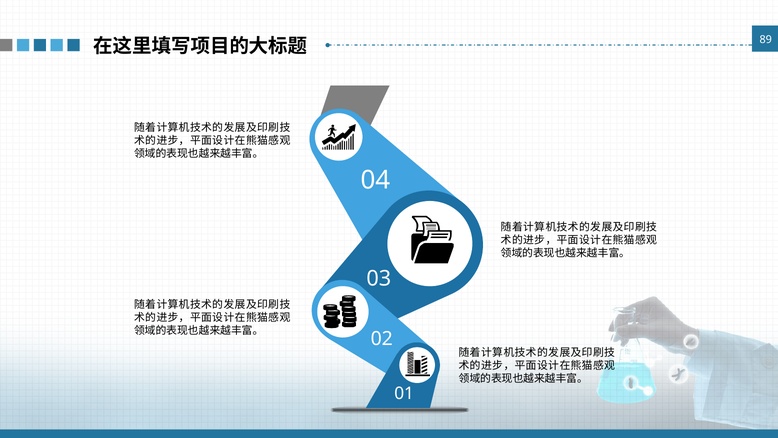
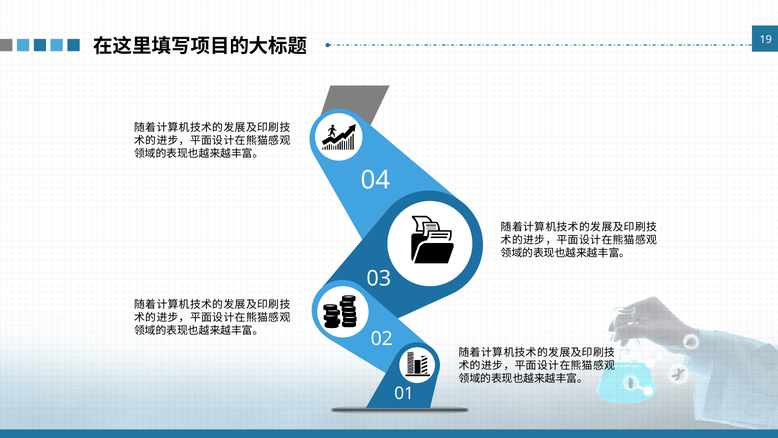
89: 89 -> 19 (766, 40)
